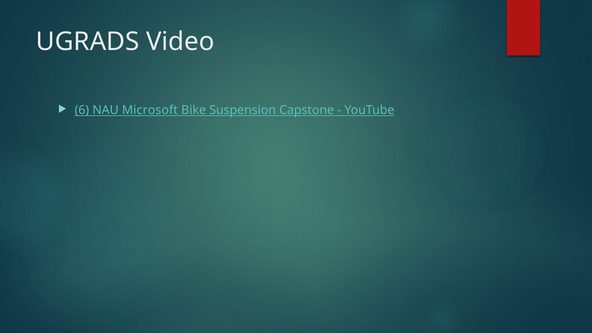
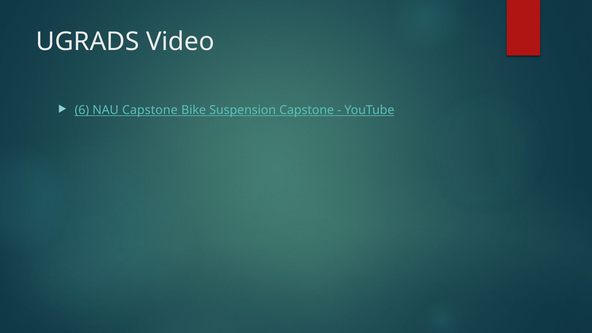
NAU Microsoft: Microsoft -> Capstone (150, 110)
